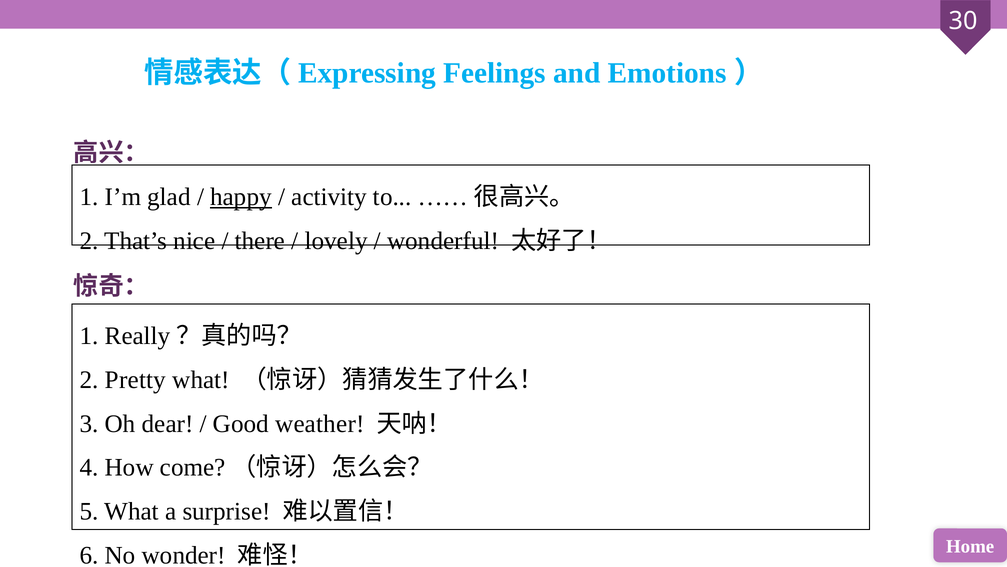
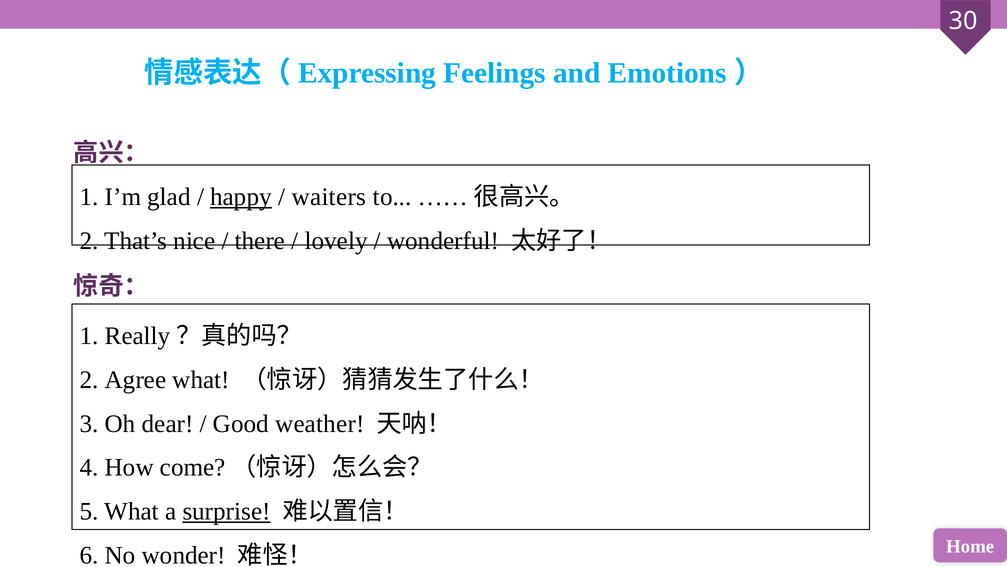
activity: activity -> waiters (329, 197)
Pretty: Pretty -> Agree (136, 380)
surprise underline: none -> present (227, 511)
